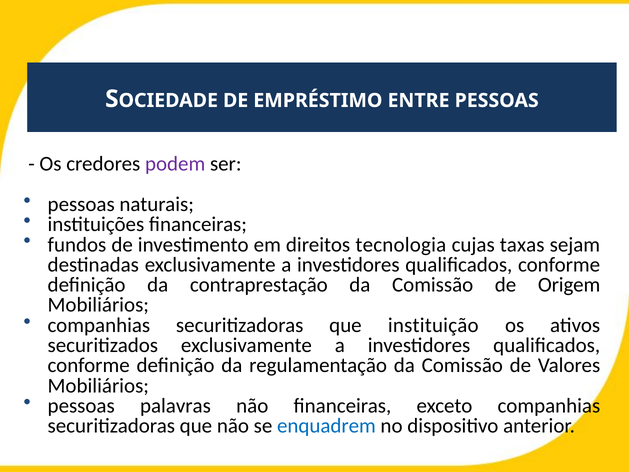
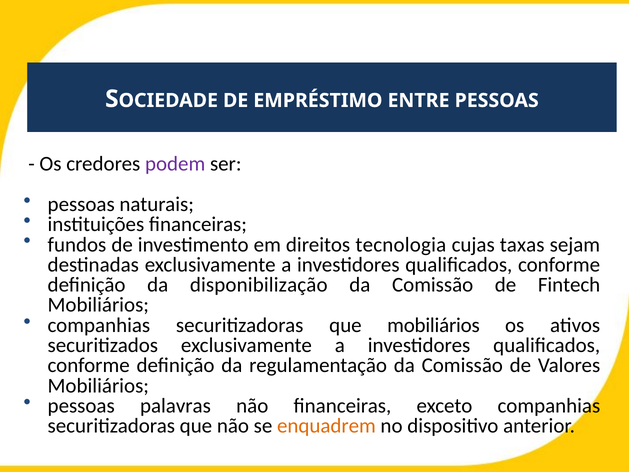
contraprestação: contraprestação -> disponibilização (259, 285)
Origem: Origem -> Fintech (569, 285)
que instituição: instituição -> mobiliários (433, 325)
enquadrem colour: blue -> orange (326, 426)
